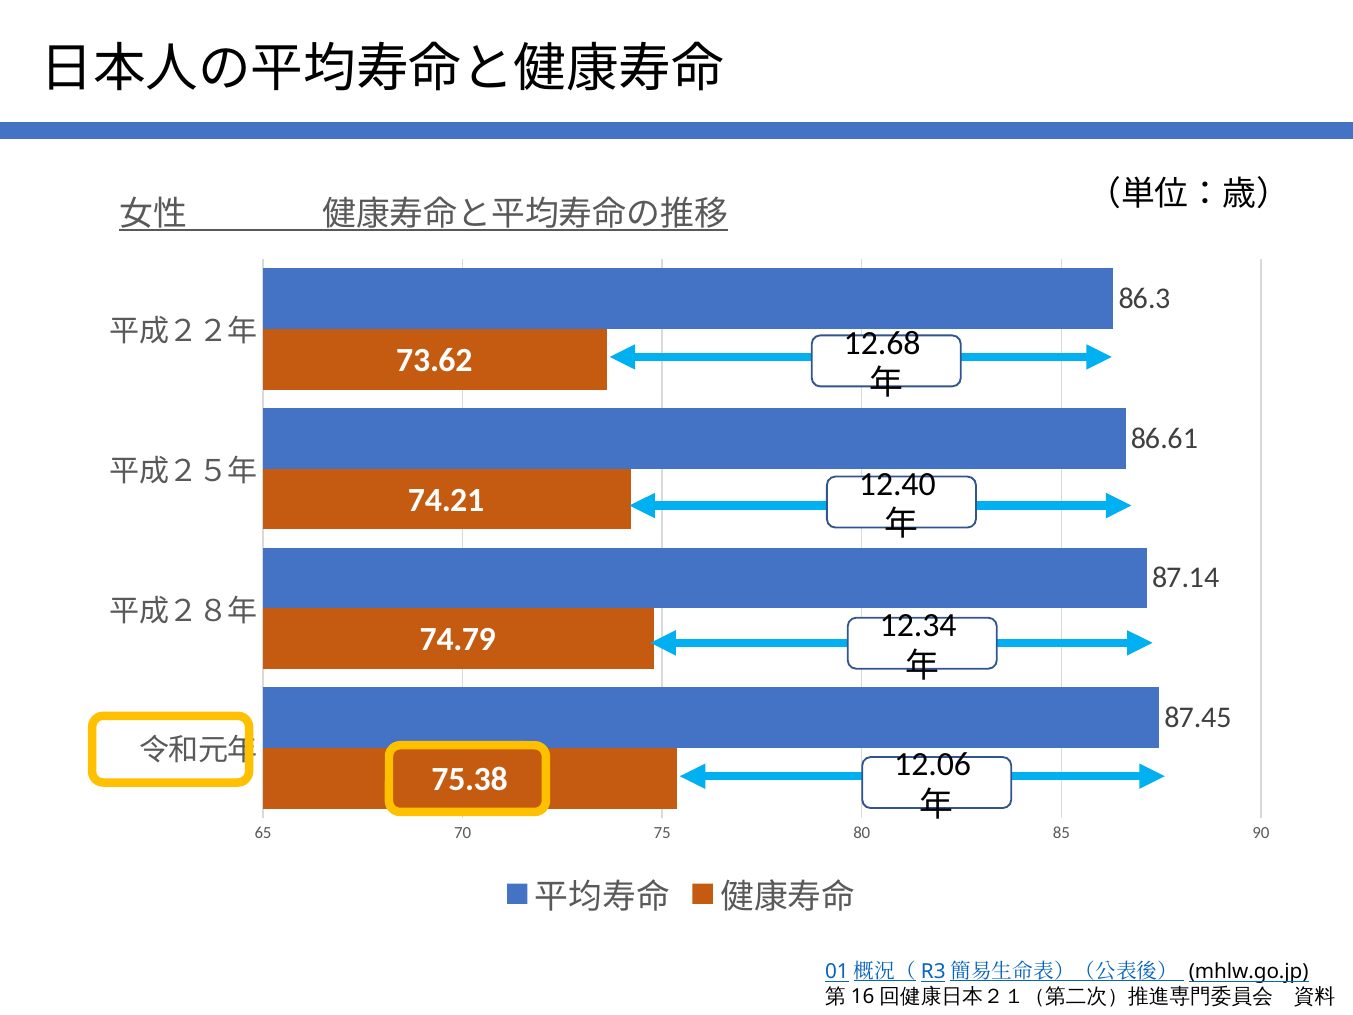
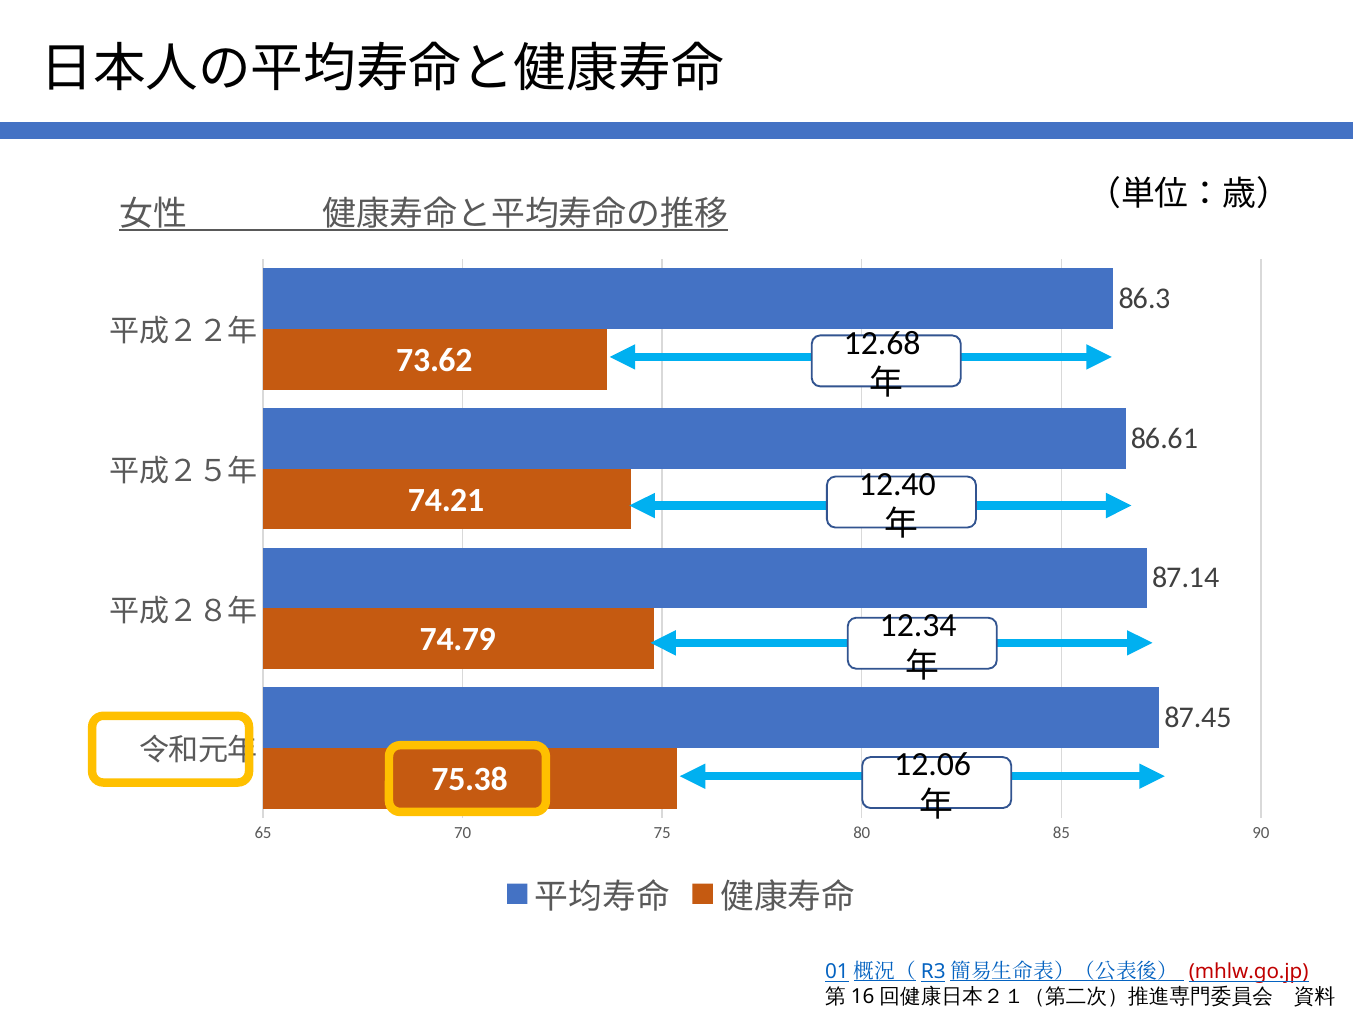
mhlw.go.jp colour: black -> red (1249, 971)
